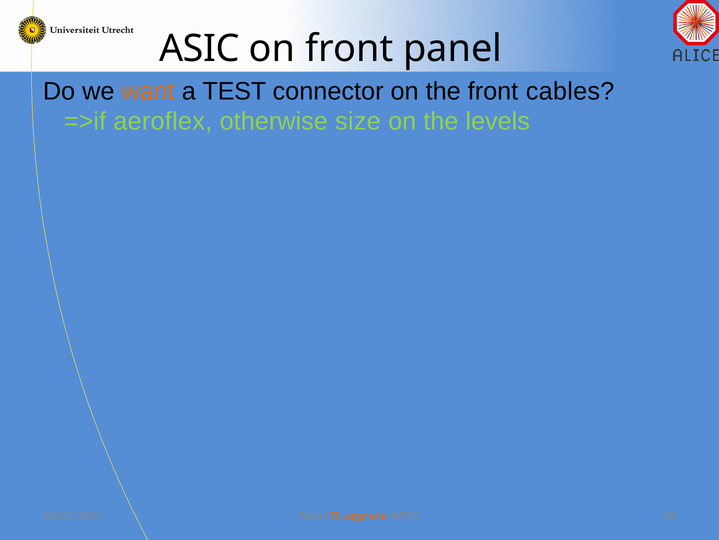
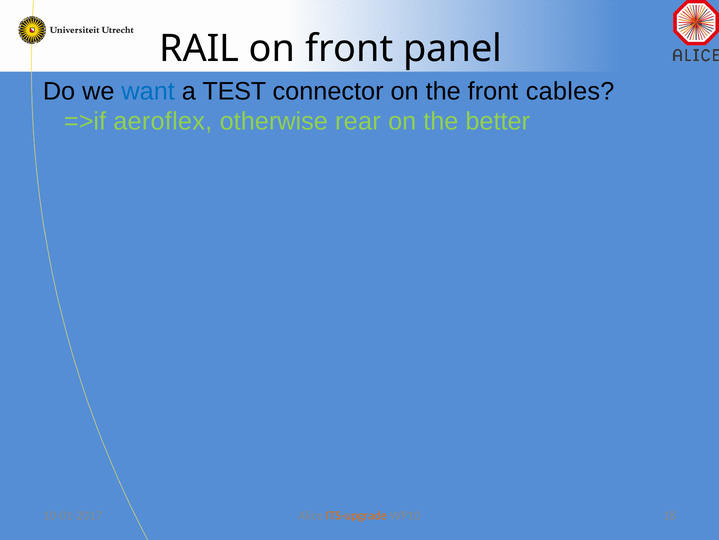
ASIC: ASIC -> RAIL (199, 49)
want colour: orange -> blue (148, 91)
size: size -> rear (358, 122)
levels: levels -> better (498, 122)
